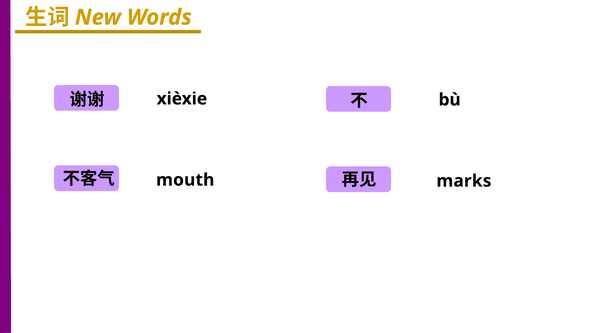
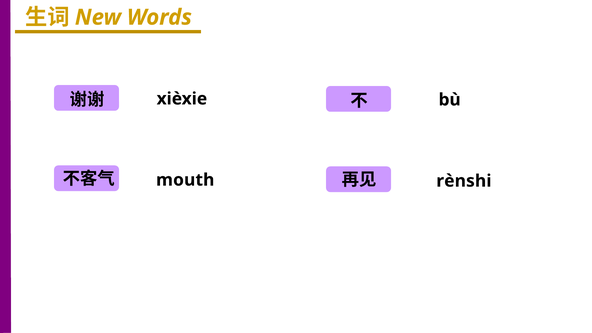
marks: marks -> rènshi (464, 181)
